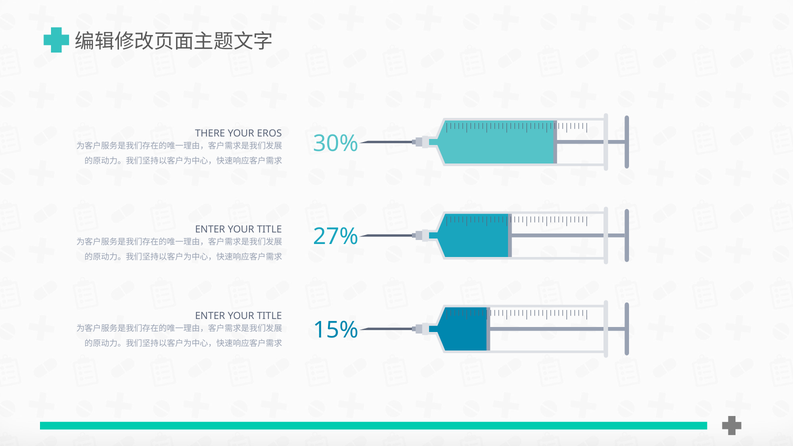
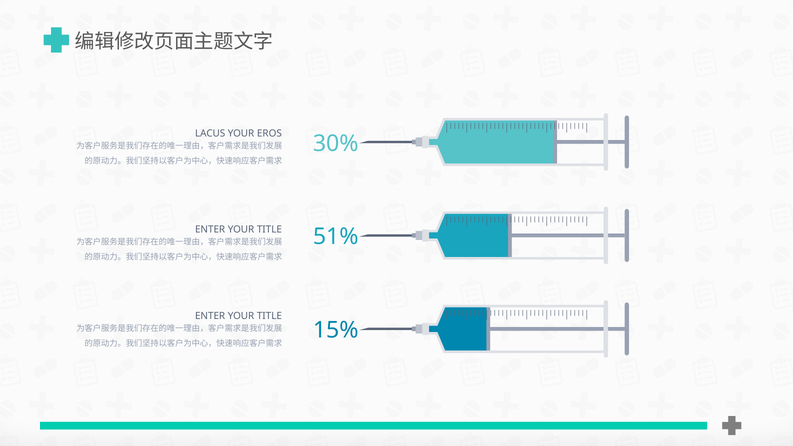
THERE: THERE -> LACUS (210, 134)
27%: 27% -> 51% (336, 237)
